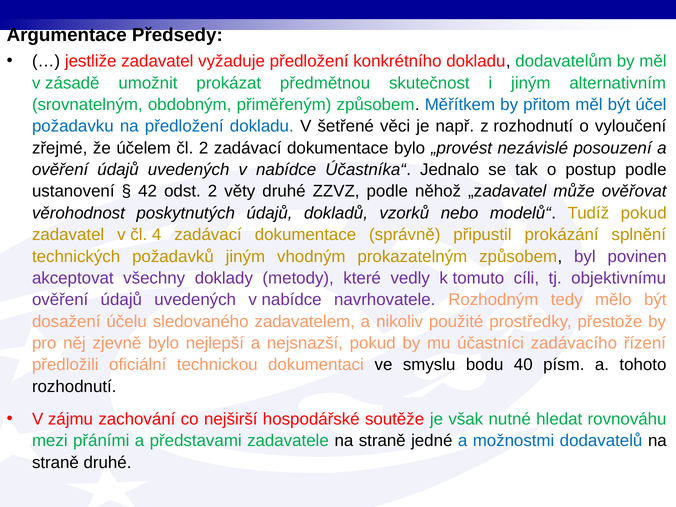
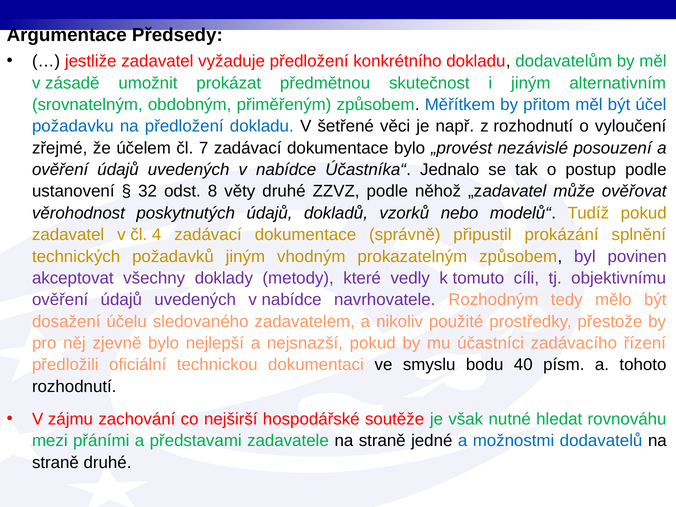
čl 2: 2 -> 7 (204, 148)
42: 42 -> 32 (148, 191)
odst 2: 2 -> 8 (213, 191)
